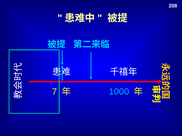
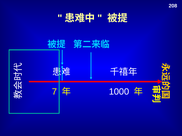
1000 colour: light blue -> white (119, 92)
